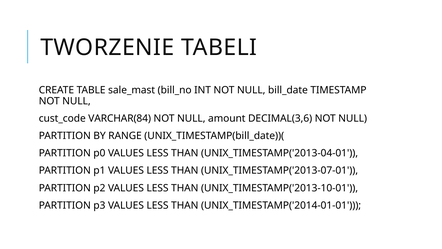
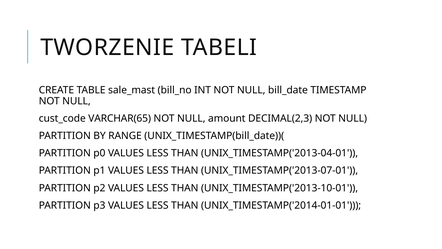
VARCHAR(84: VARCHAR(84 -> VARCHAR(65 (120, 118)
DECIMAL(3,6: DECIMAL(3,6 -> DECIMAL(2,3 (280, 118)
